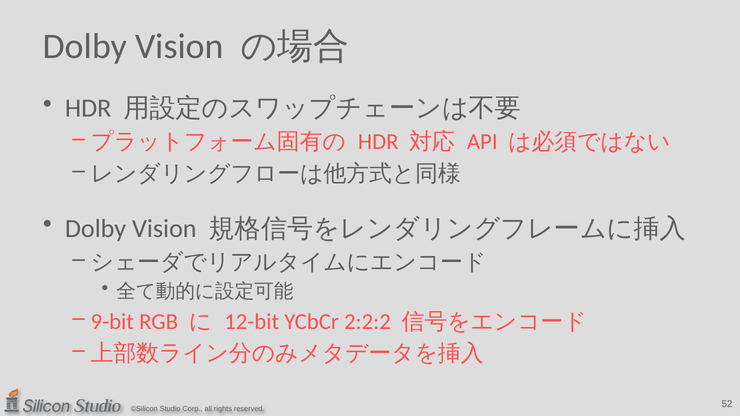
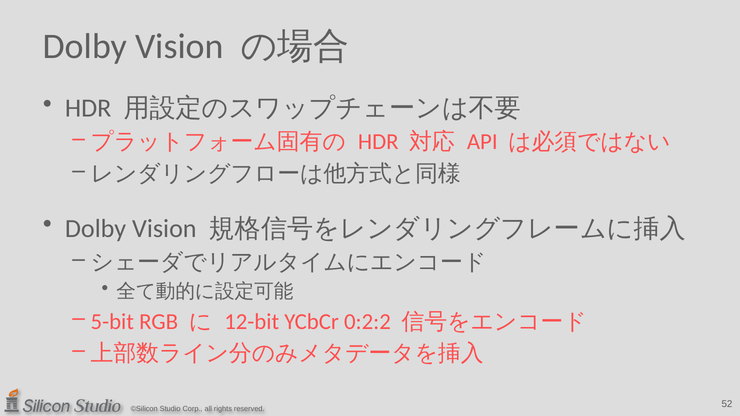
9-bit: 9-bit -> 5-bit (112, 322)
2:2:2: 2:2:2 -> 0:2:2 (367, 322)
